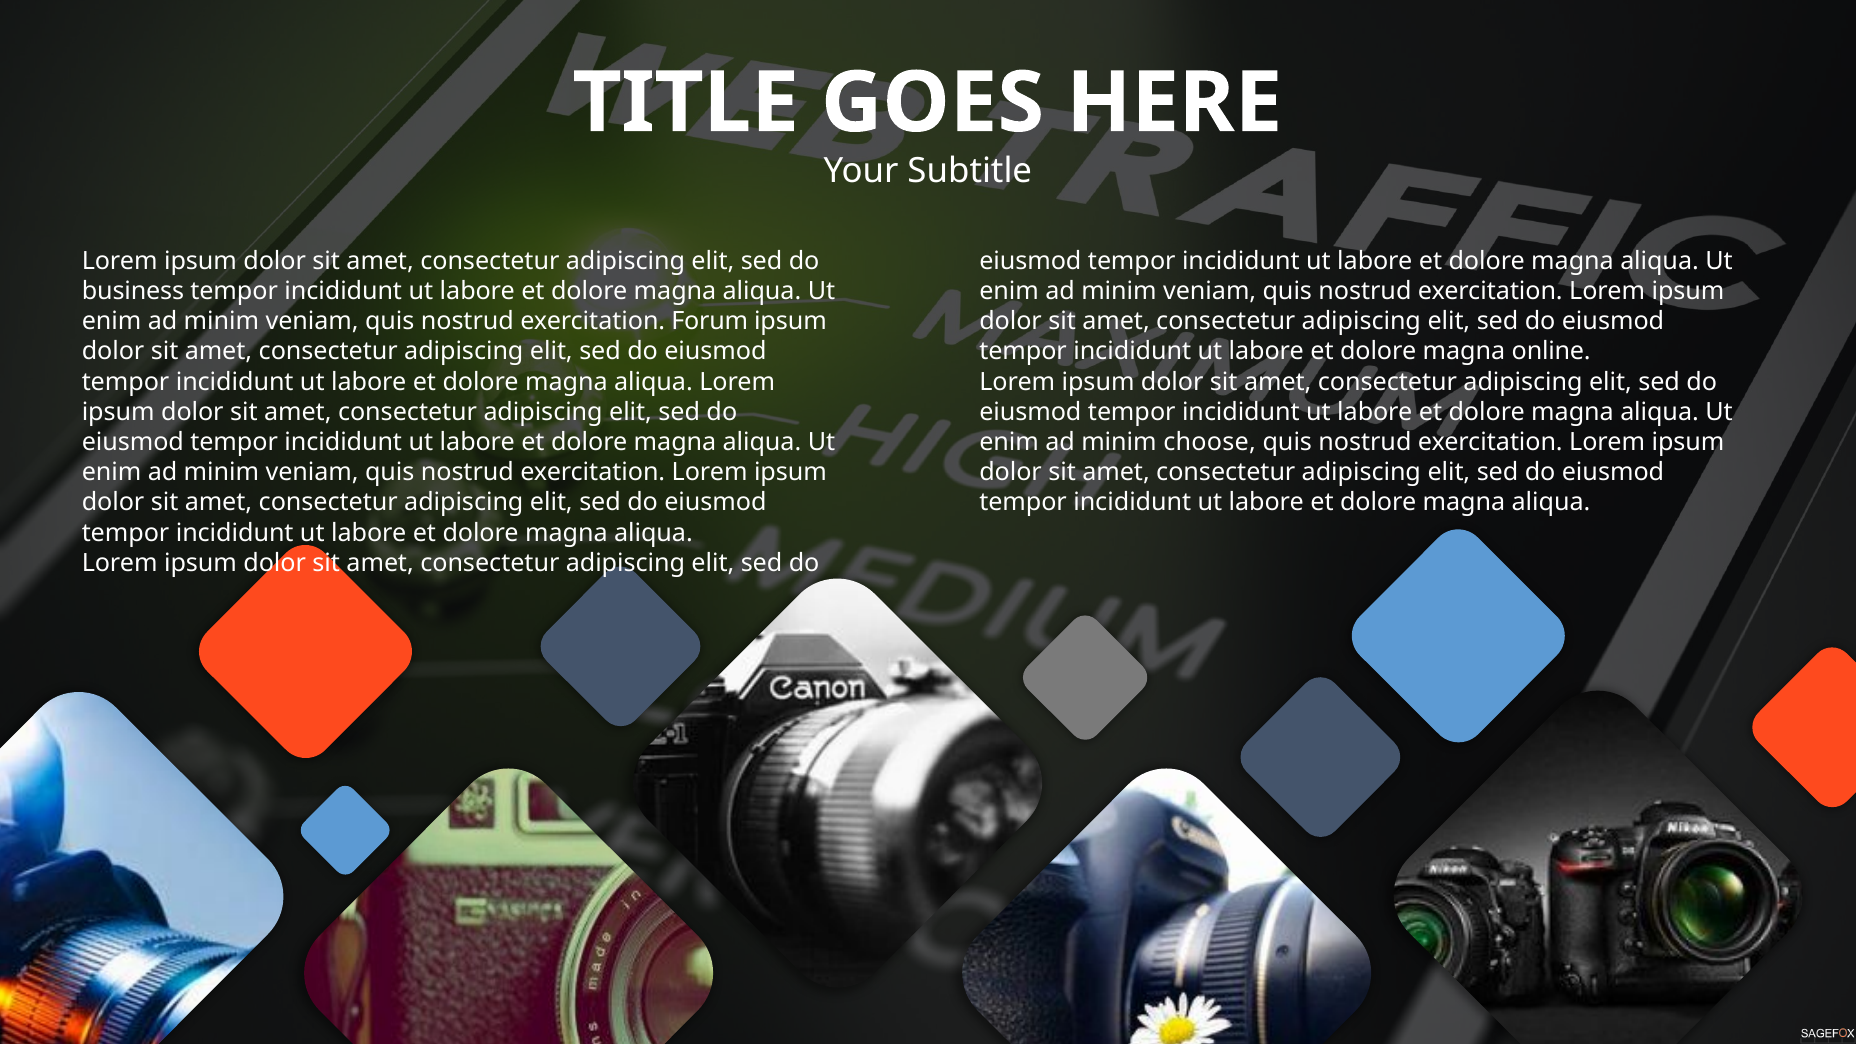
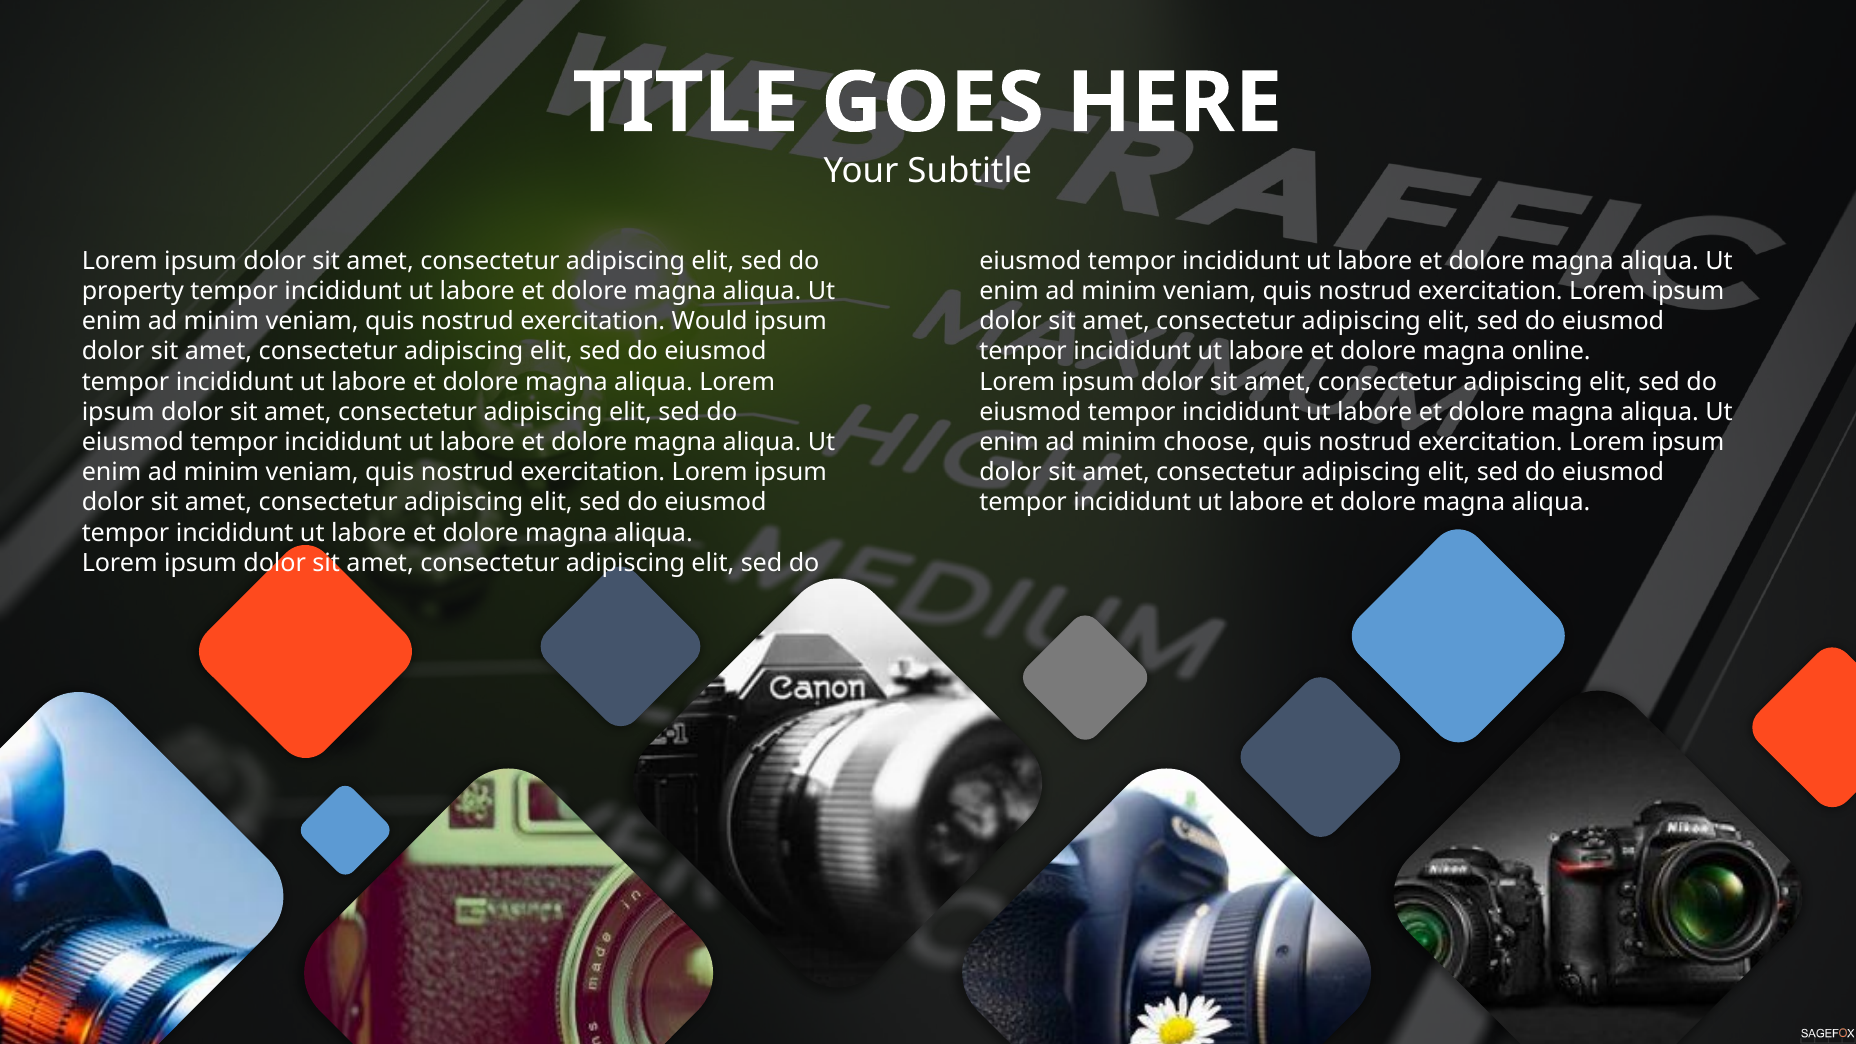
business: business -> property (133, 291)
Forum: Forum -> Would (710, 321)
